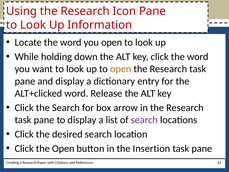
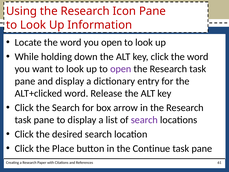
open colour: orange -> purple (121, 69)
the Open: Open -> Place (63, 148)
Insertion: Insertion -> Continue (152, 148)
